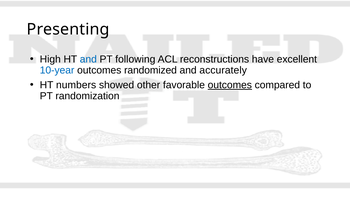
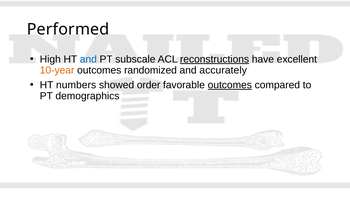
Presenting: Presenting -> Performed (68, 29)
following: following -> subscale (135, 59)
reconstructions underline: none -> present (215, 59)
10-year colour: blue -> orange (57, 70)
other: other -> order (149, 85)
randomization: randomization -> demographics (87, 96)
